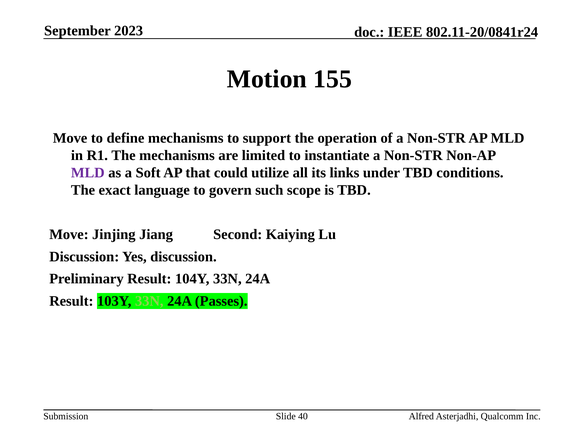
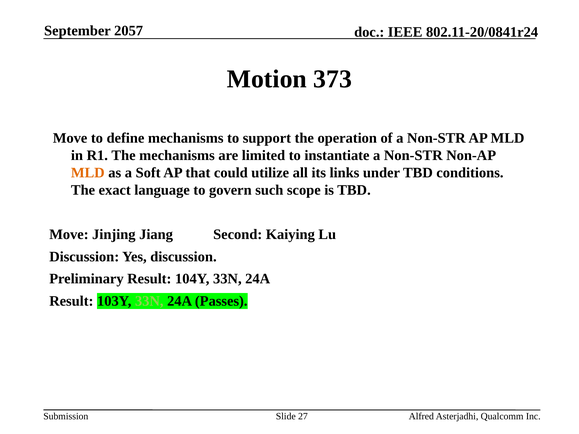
2023: 2023 -> 2057 (129, 31)
155: 155 -> 373 (333, 79)
MLD colour: purple -> orange (88, 173)
40: 40 -> 27 (303, 416)
